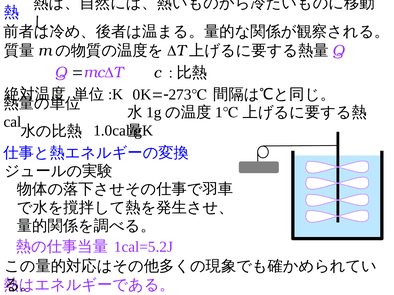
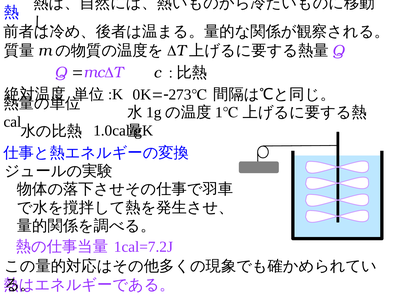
1cal=5.2J: 1cal=5.2J -> 1cal=7.2J (143, 247)
